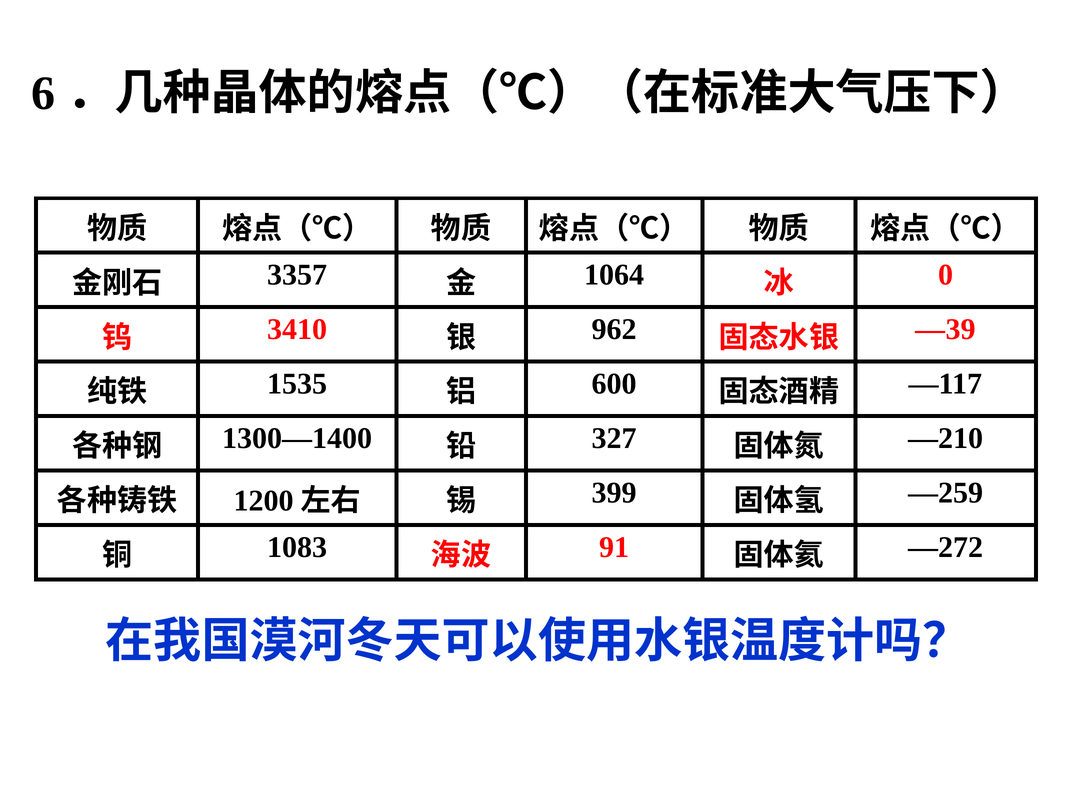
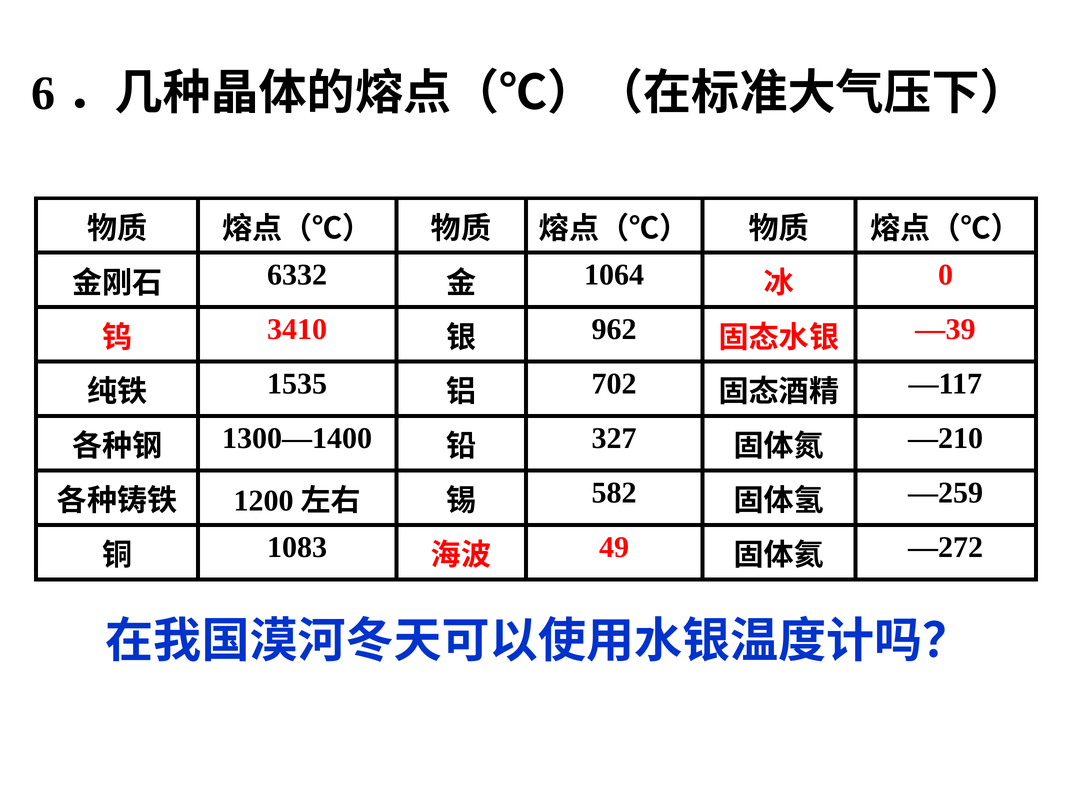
3357: 3357 -> 6332 (297, 275)
600: 600 -> 702 (614, 384)
399: 399 -> 582 (614, 493)
91: 91 -> 49 (614, 547)
